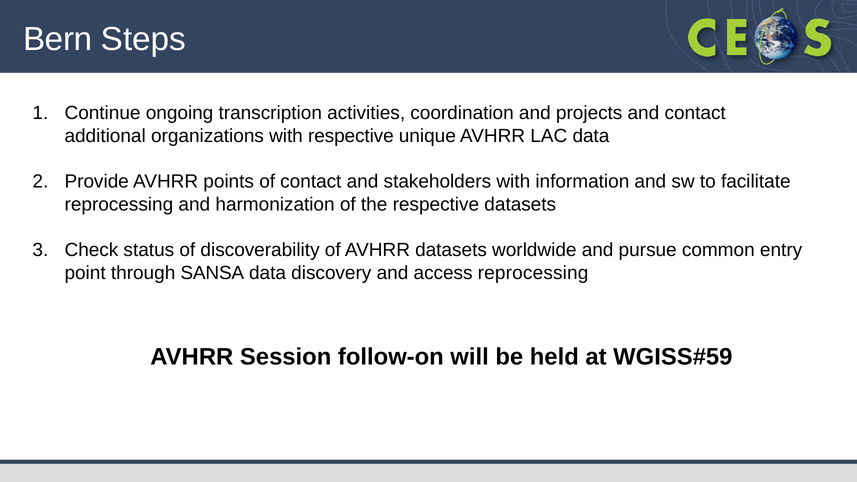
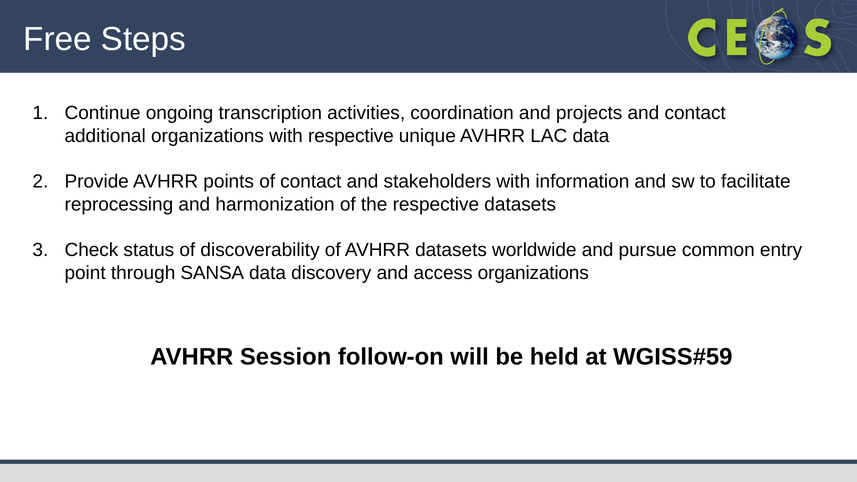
Bern: Bern -> Free (58, 39)
access reprocessing: reprocessing -> organizations (533, 273)
